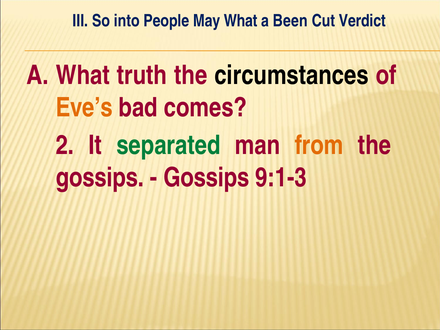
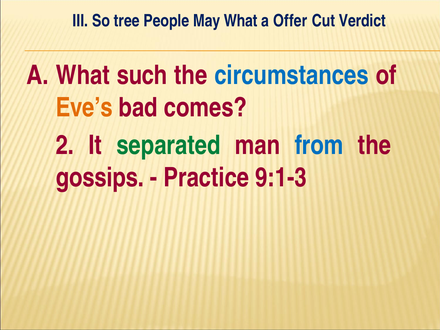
into: into -> tree (127, 21)
Been: Been -> Offer (290, 21)
truth: truth -> such (142, 75)
circumstances colour: black -> blue (292, 75)
from colour: orange -> blue (319, 145)
Gossips: Gossips -> Practice (206, 178)
